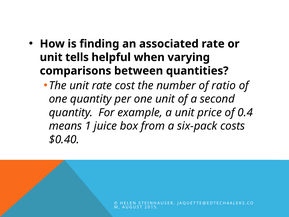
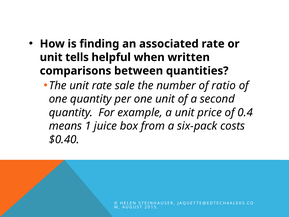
varying: varying -> written (189, 57)
cost: cost -> sale (125, 85)
